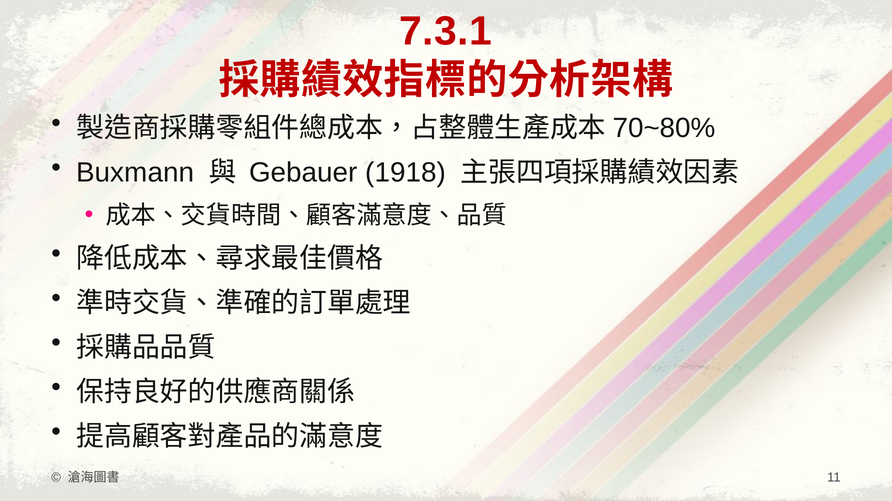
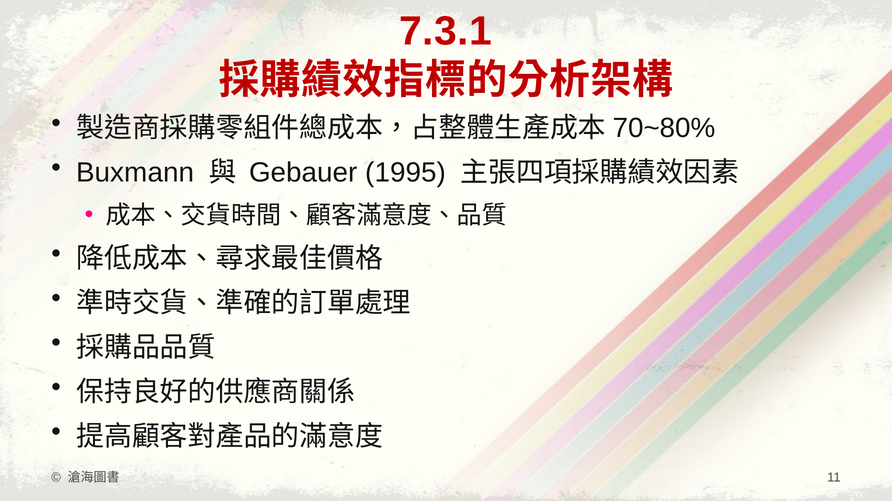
1918: 1918 -> 1995 (406, 173)
